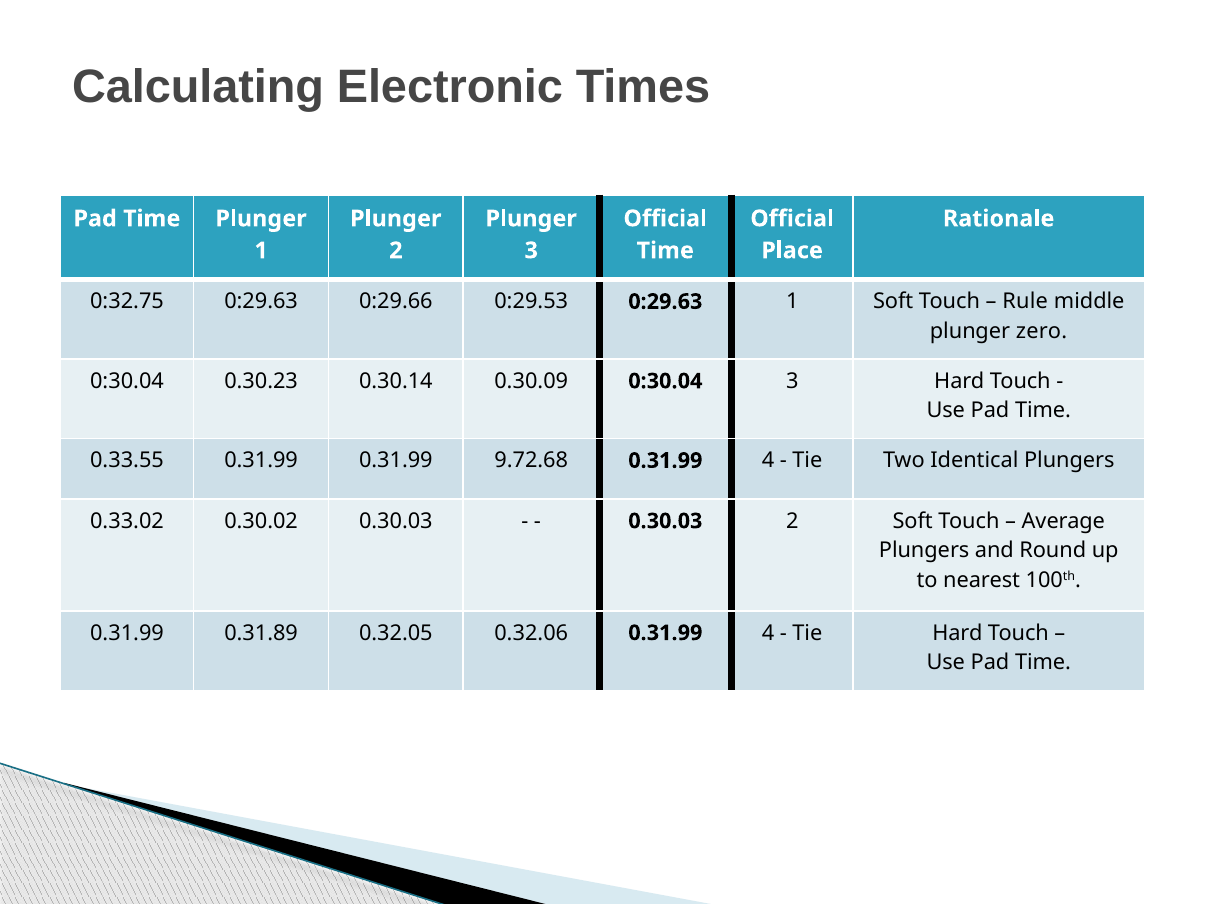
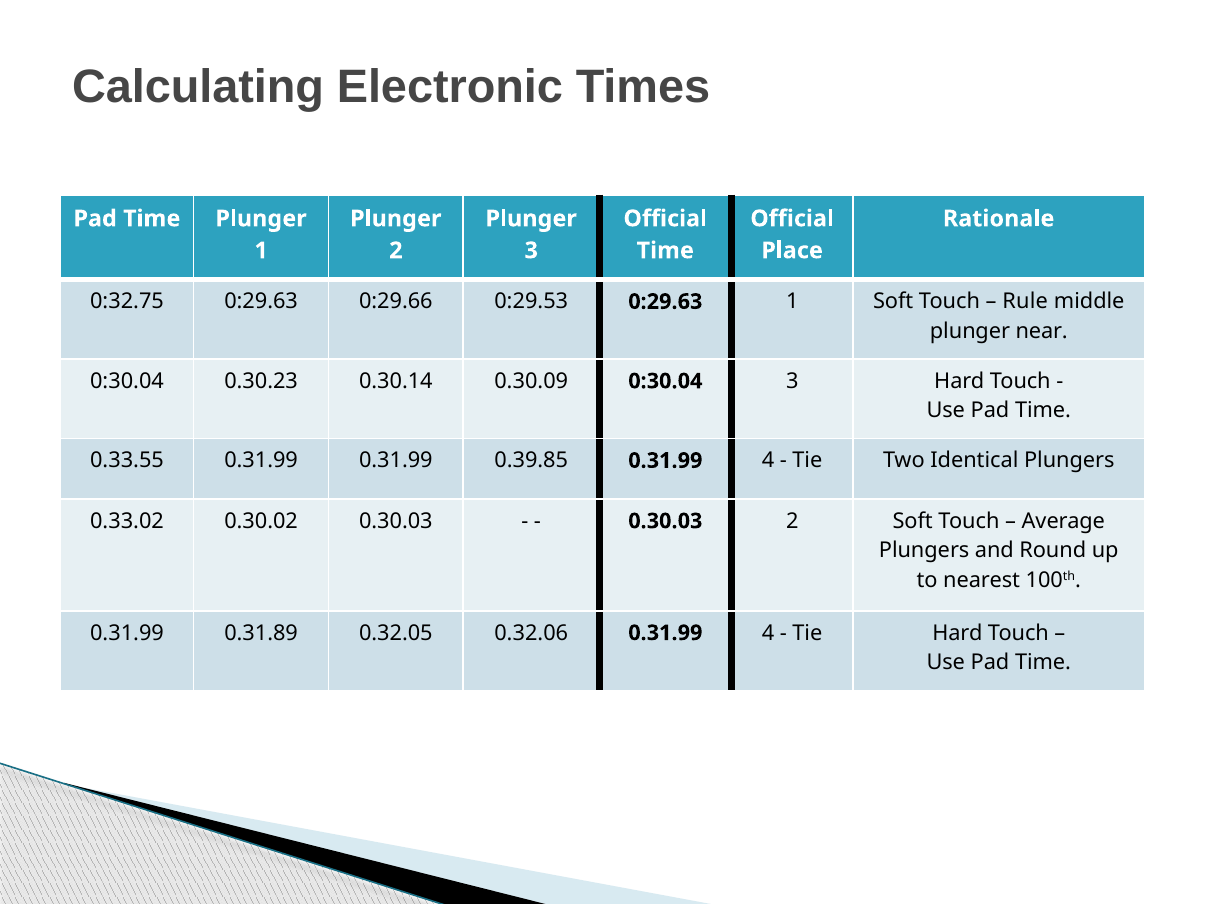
zero: zero -> near (1042, 331)
9.72.68: 9.72.68 -> 0.39.85 (531, 460)
